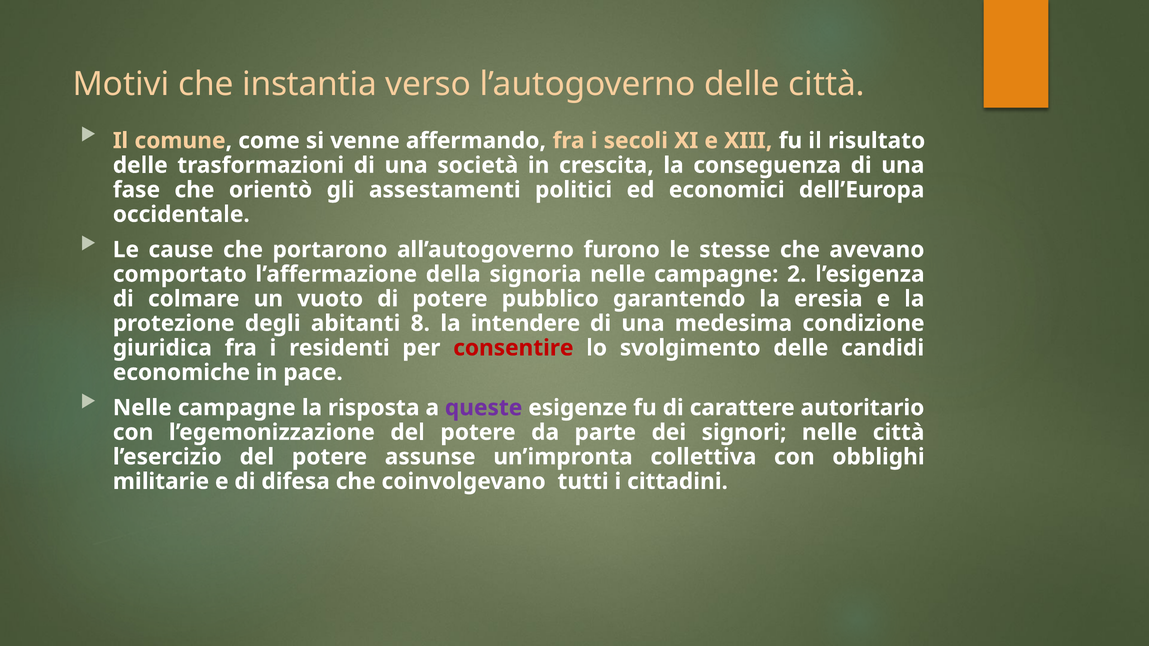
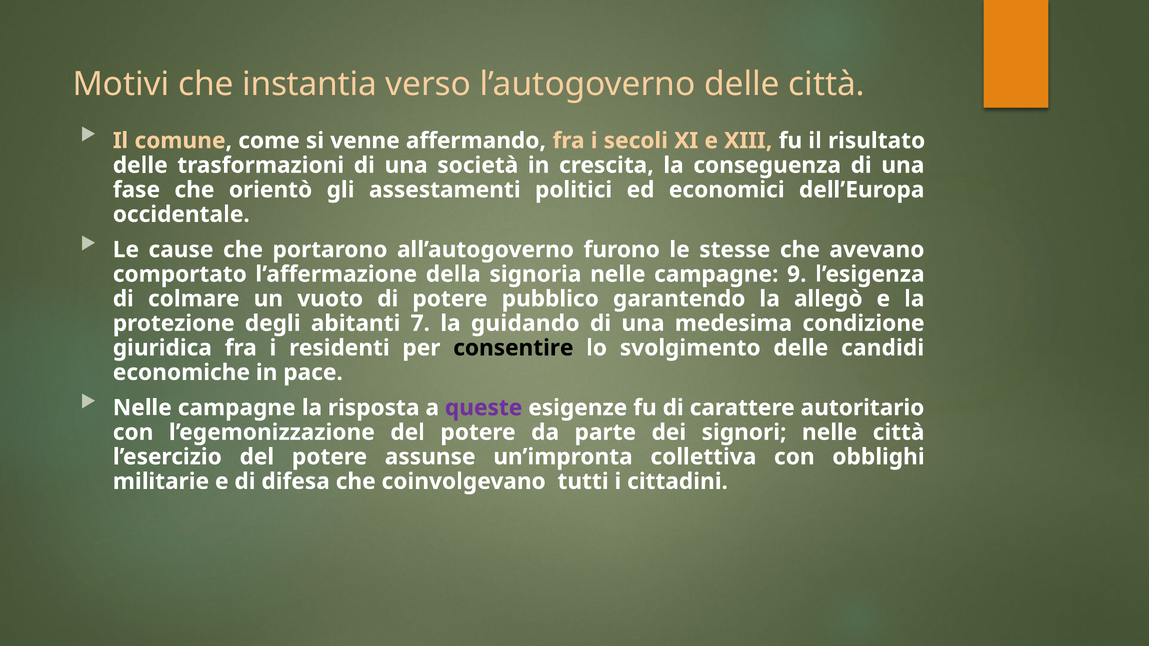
2: 2 -> 9 (797, 274)
eresia: eresia -> allegò (828, 299)
8: 8 -> 7 (420, 323)
intendere: intendere -> guidando (525, 323)
consentire colour: red -> black (513, 348)
